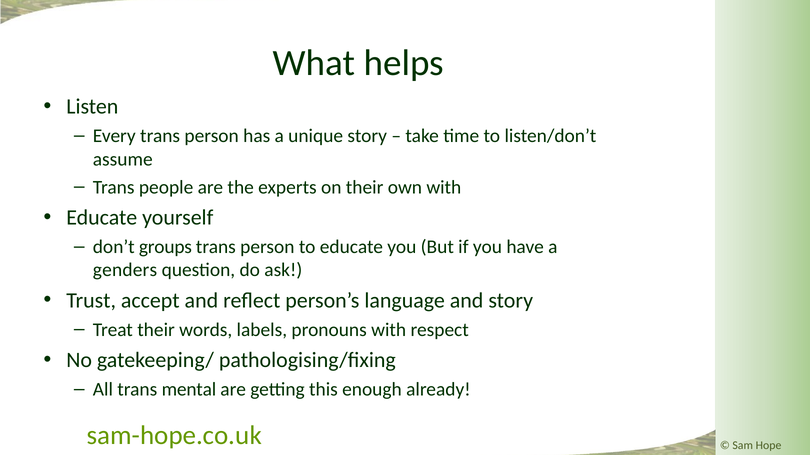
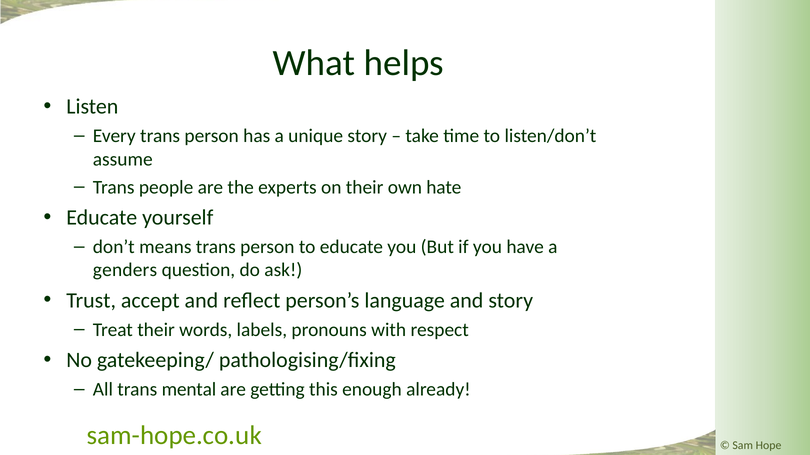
own with: with -> hate (444, 187)
groups: groups -> means (165, 247)
